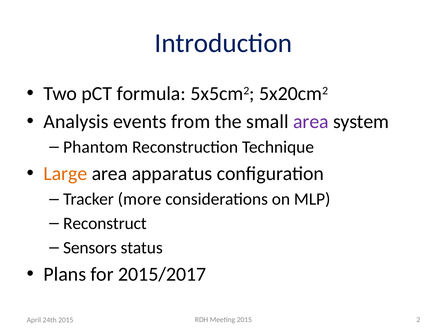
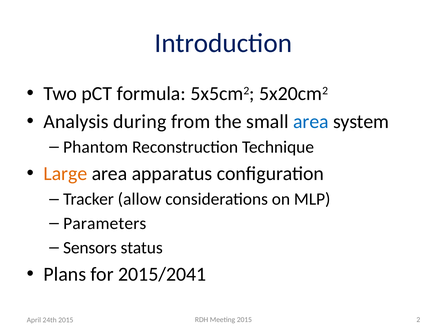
events: events -> during (140, 122)
area colour: purple -> blue (311, 122)
more: more -> allow (140, 199)
Reconstruct: Reconstruct -> Parameters (105, 224)
2015/2017: 2015/2017 -> 2015/2041 (162, 275)
